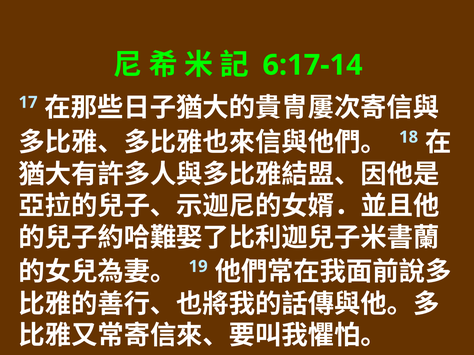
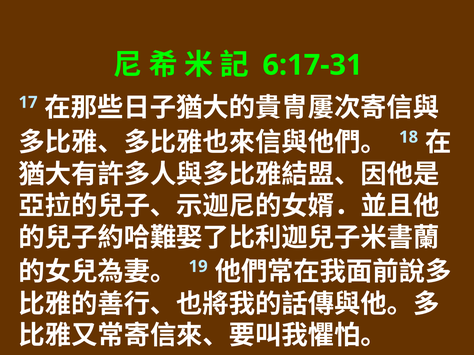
6:17-14: 6:17-14 -> 6:17-31 (312, 65)
